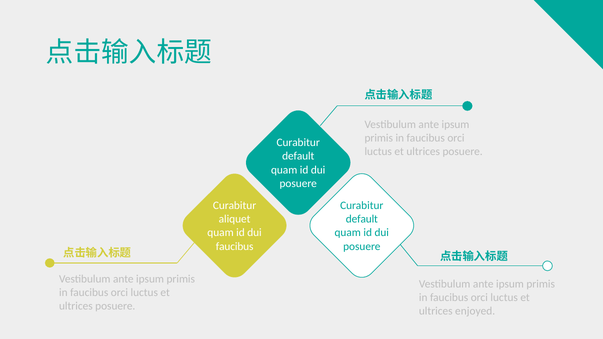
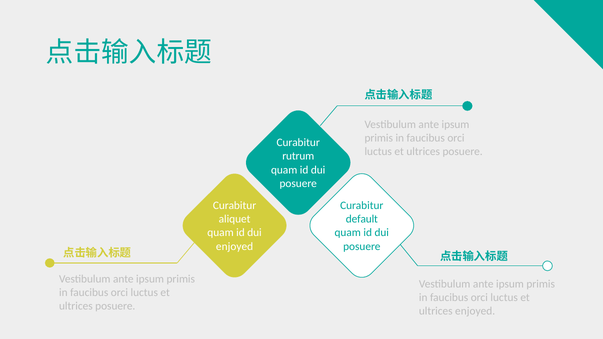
default: default -> rutrum (298, 156)
faucibus: faucibus -> enjoyed (235, 246)
